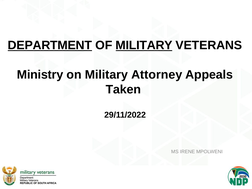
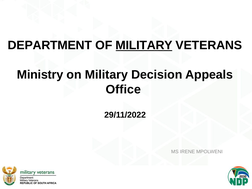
DEPARTMENT underline: present -> none (50, 45)
Attorney: Attorney -> Decision (157, 75)
Taken: Taken -> Office (123, 89)
